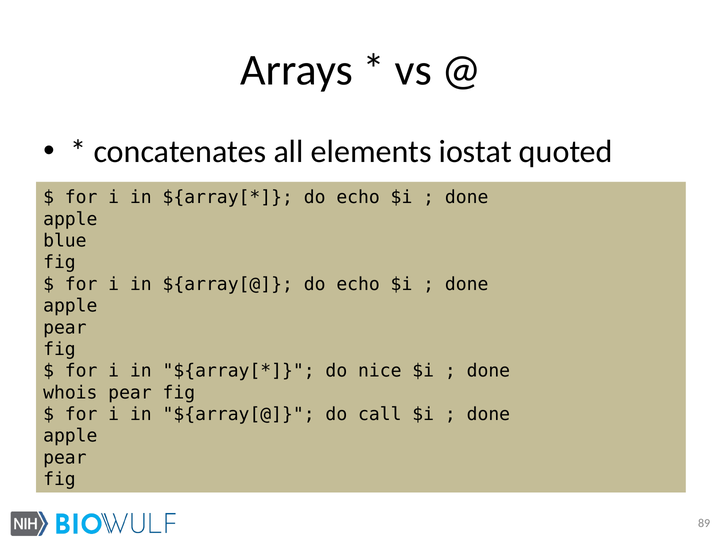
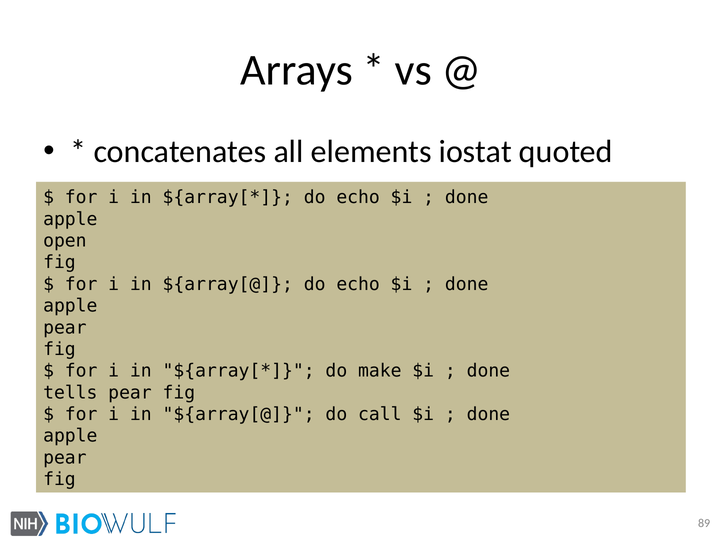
blue: blue -> open (65, 241)
nice: nice -> make (380, 371)
whois: whois -> tells (70, 392)
